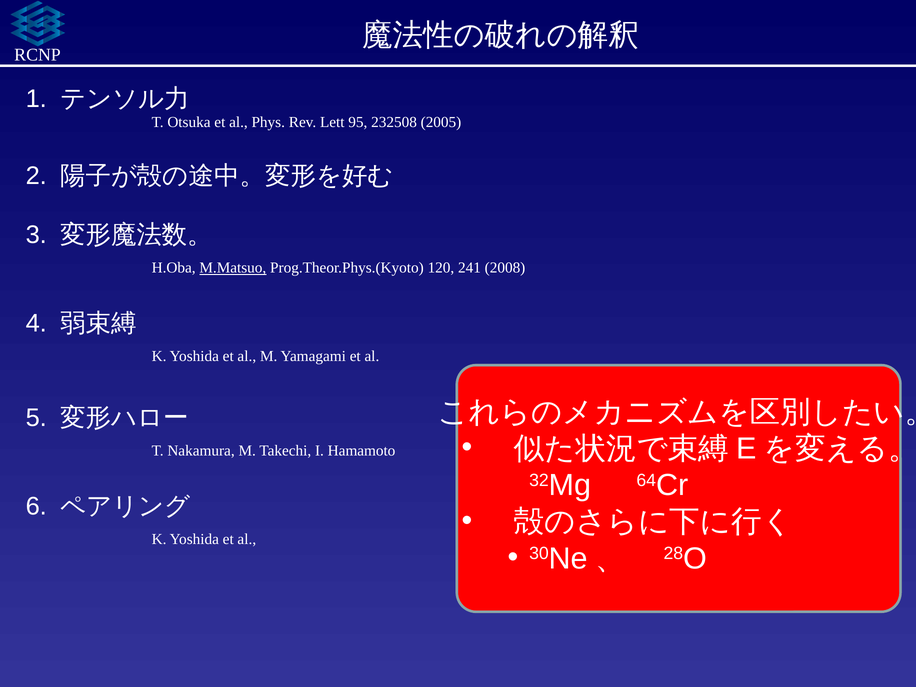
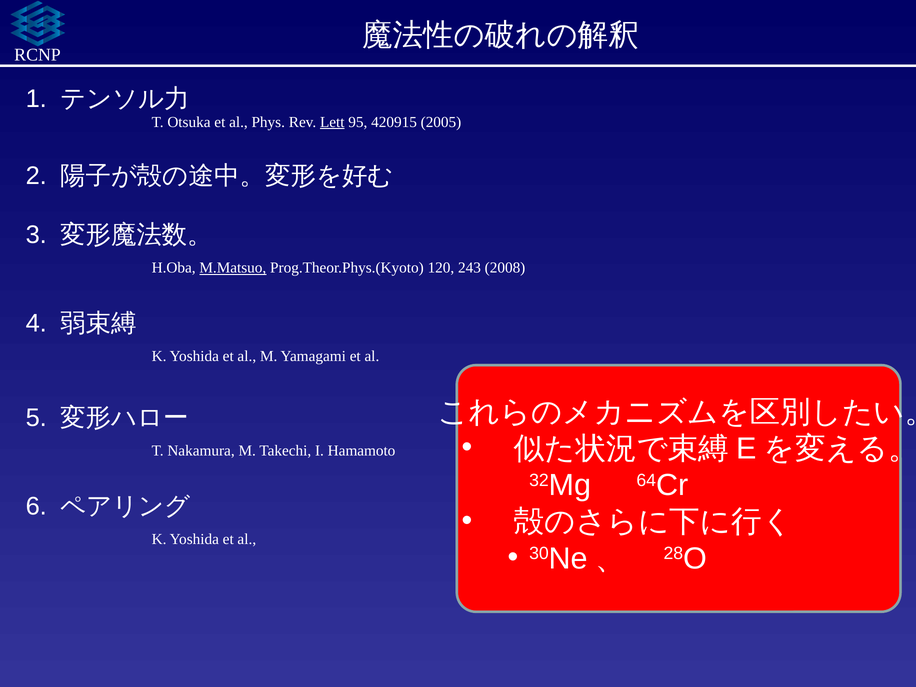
Lett underline: none -> present (332, 122)
232508: 232508 -> 420915 (394, 122)
241: 241 -> 243 (470, 268)
